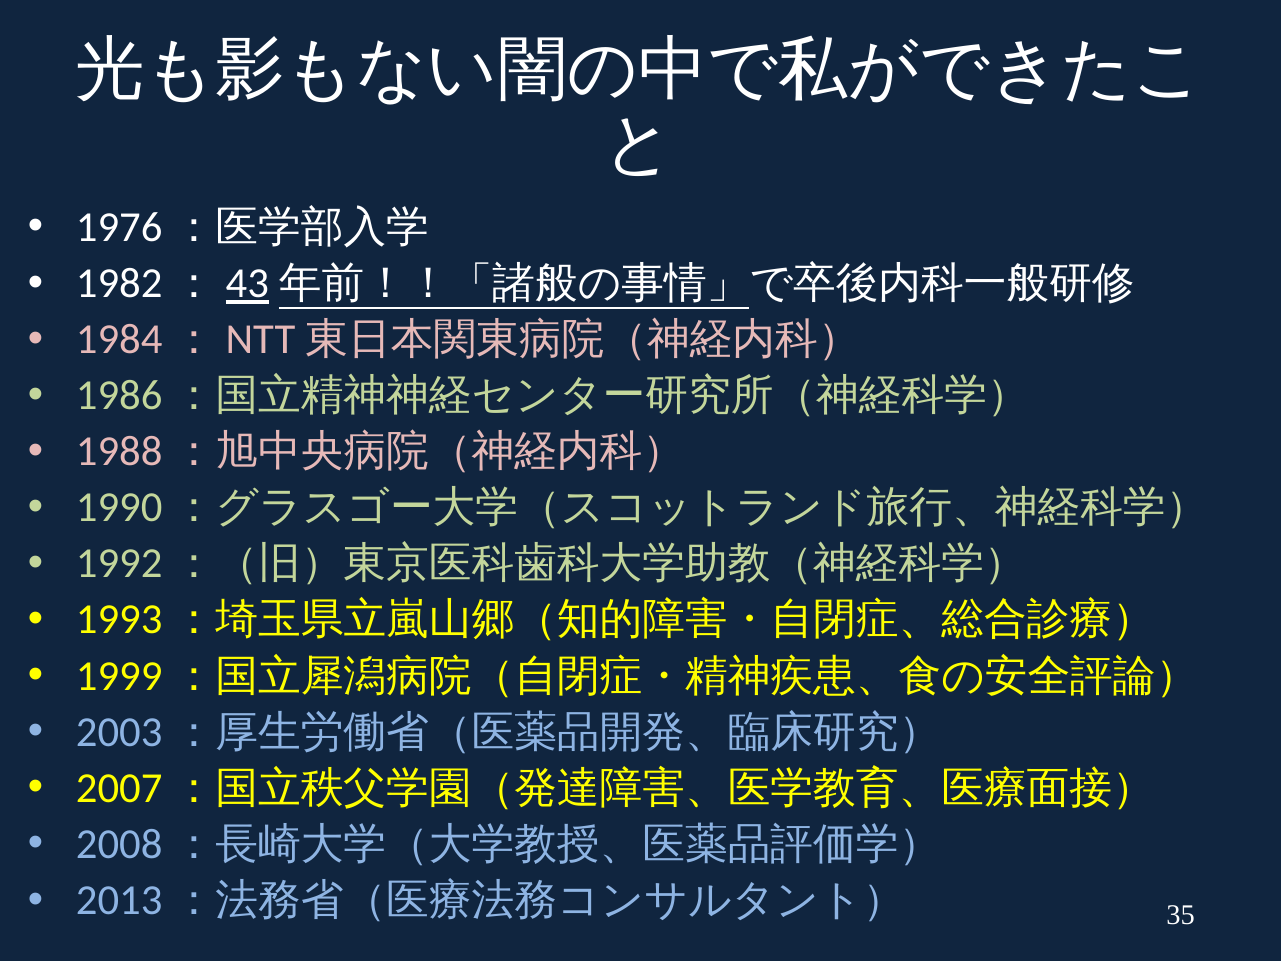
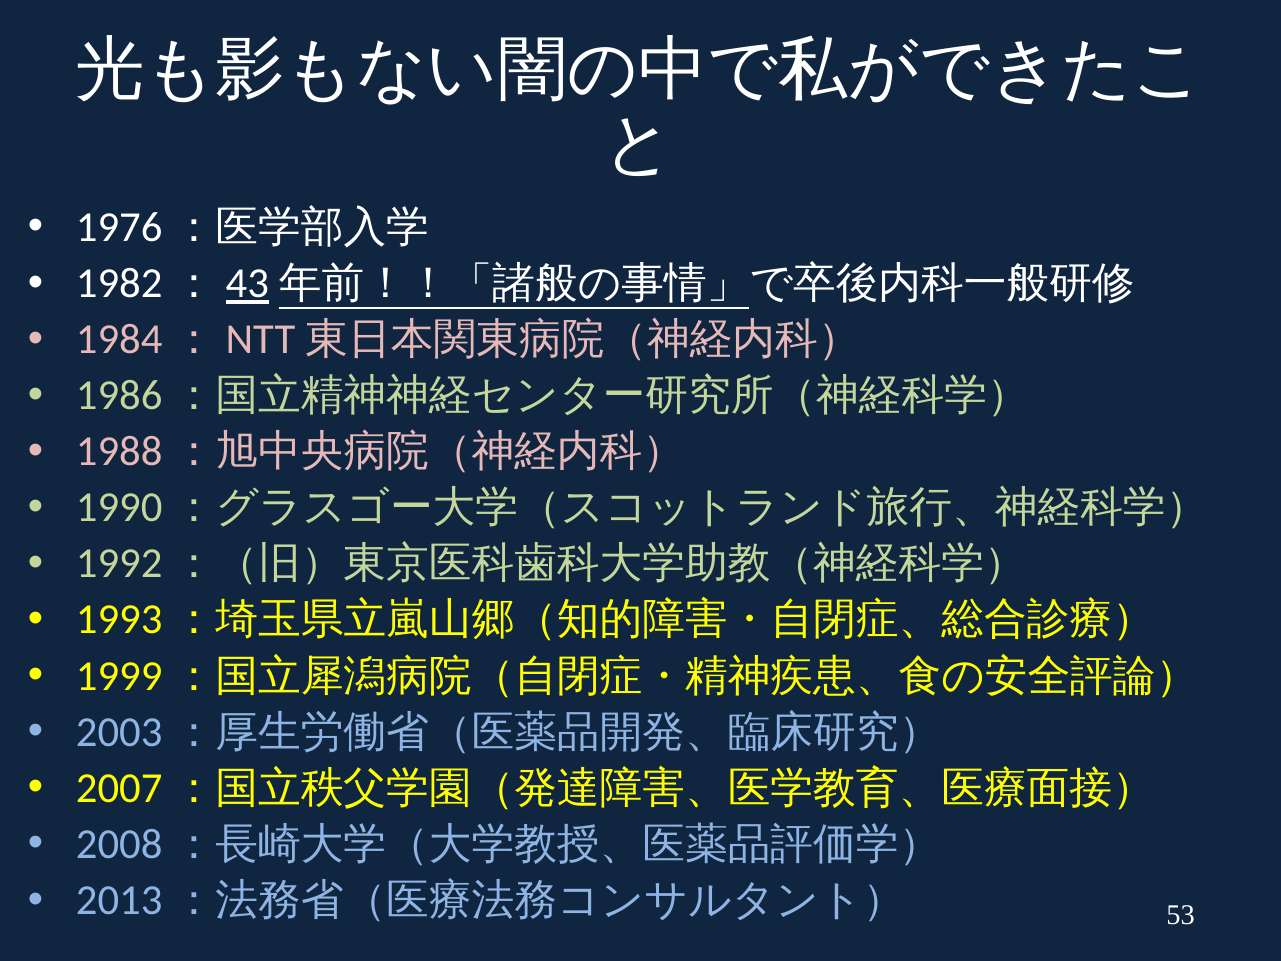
35: 35 -> 53 (1181, 915)
